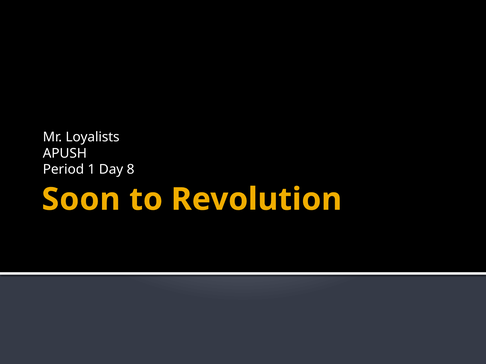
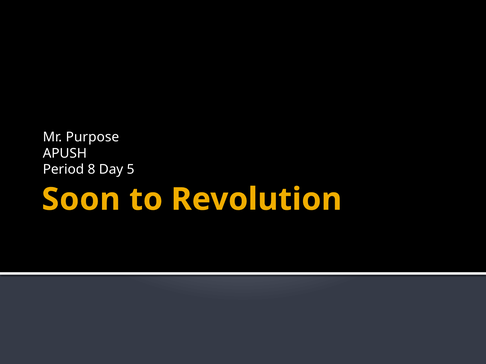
Loyalists: Loyalists -> Purpose (92, 137)
1: 1 -> 8 (91, 170)
8: 8 -> 5 (131, 170)
